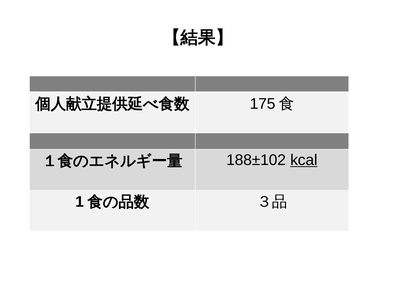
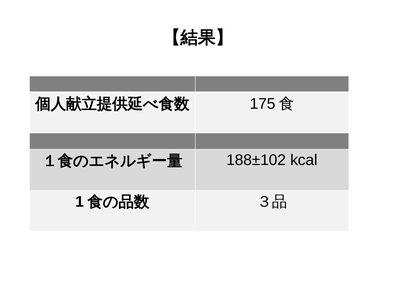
kcal underline: present -> none (304, 160)
